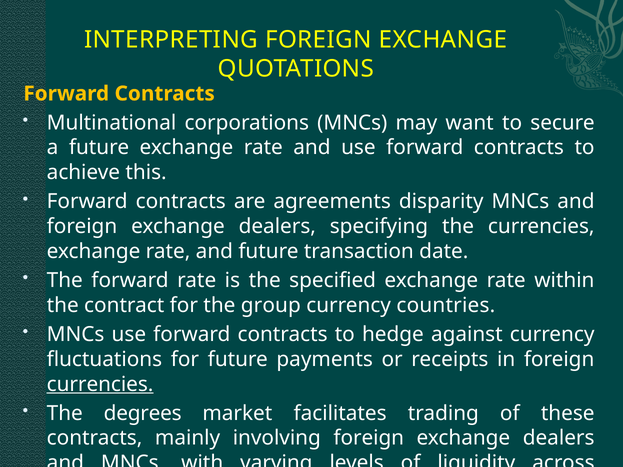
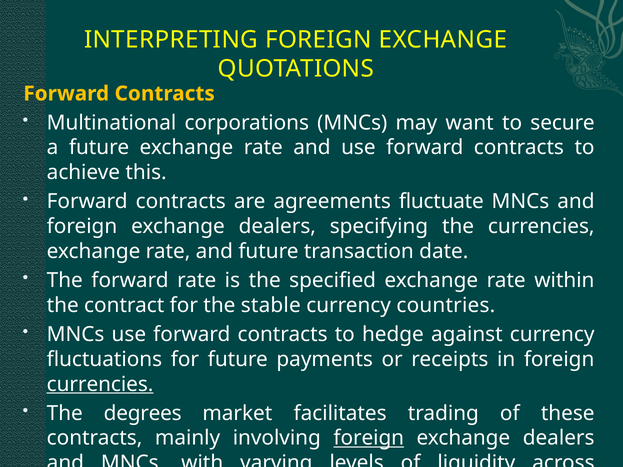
disparity: disparity -> fluctuate (441, 202)
group: group -> stable (271, 305)
foreign underline: none -> present (369, 438)
